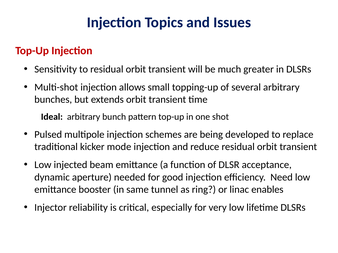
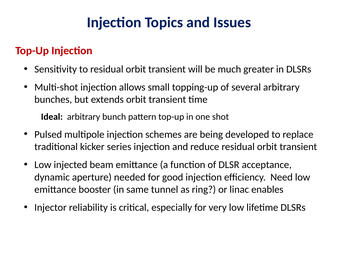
mode: mode -> series (119, 147)
